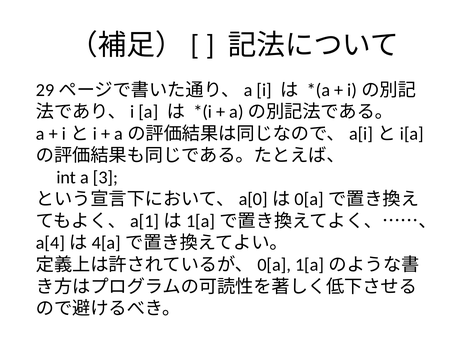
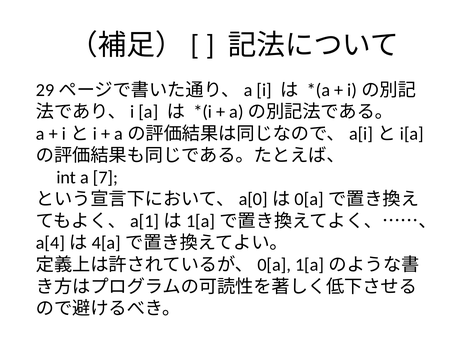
3: 3 -> 7 (105, 177)
